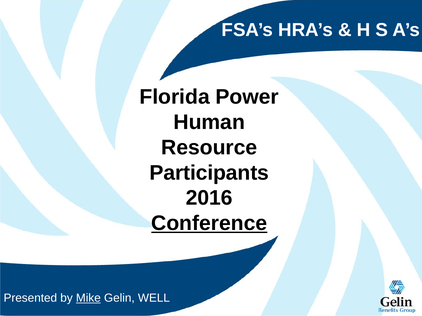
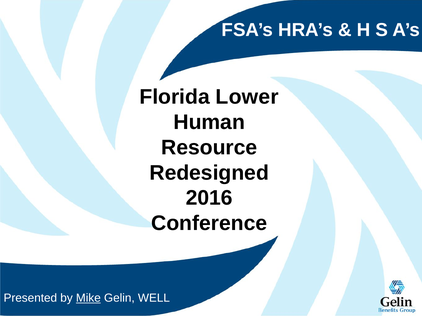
Power: Power -> Lower (247, 97)
Participants: Participants -> Redesigned (209, 173)
Conference underline: present -> none (209, 224)
